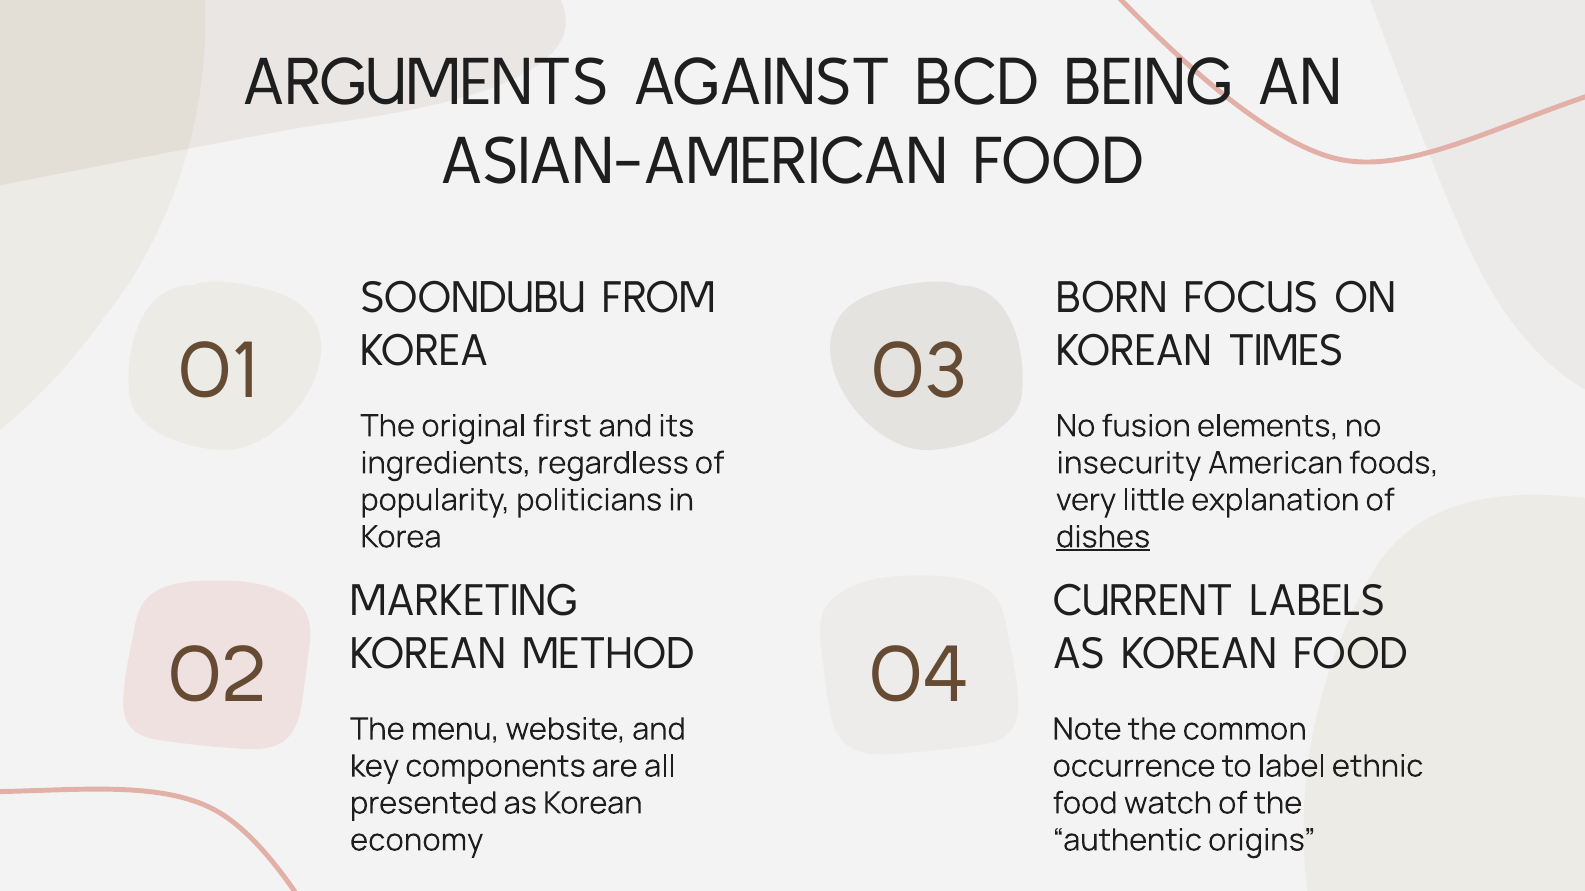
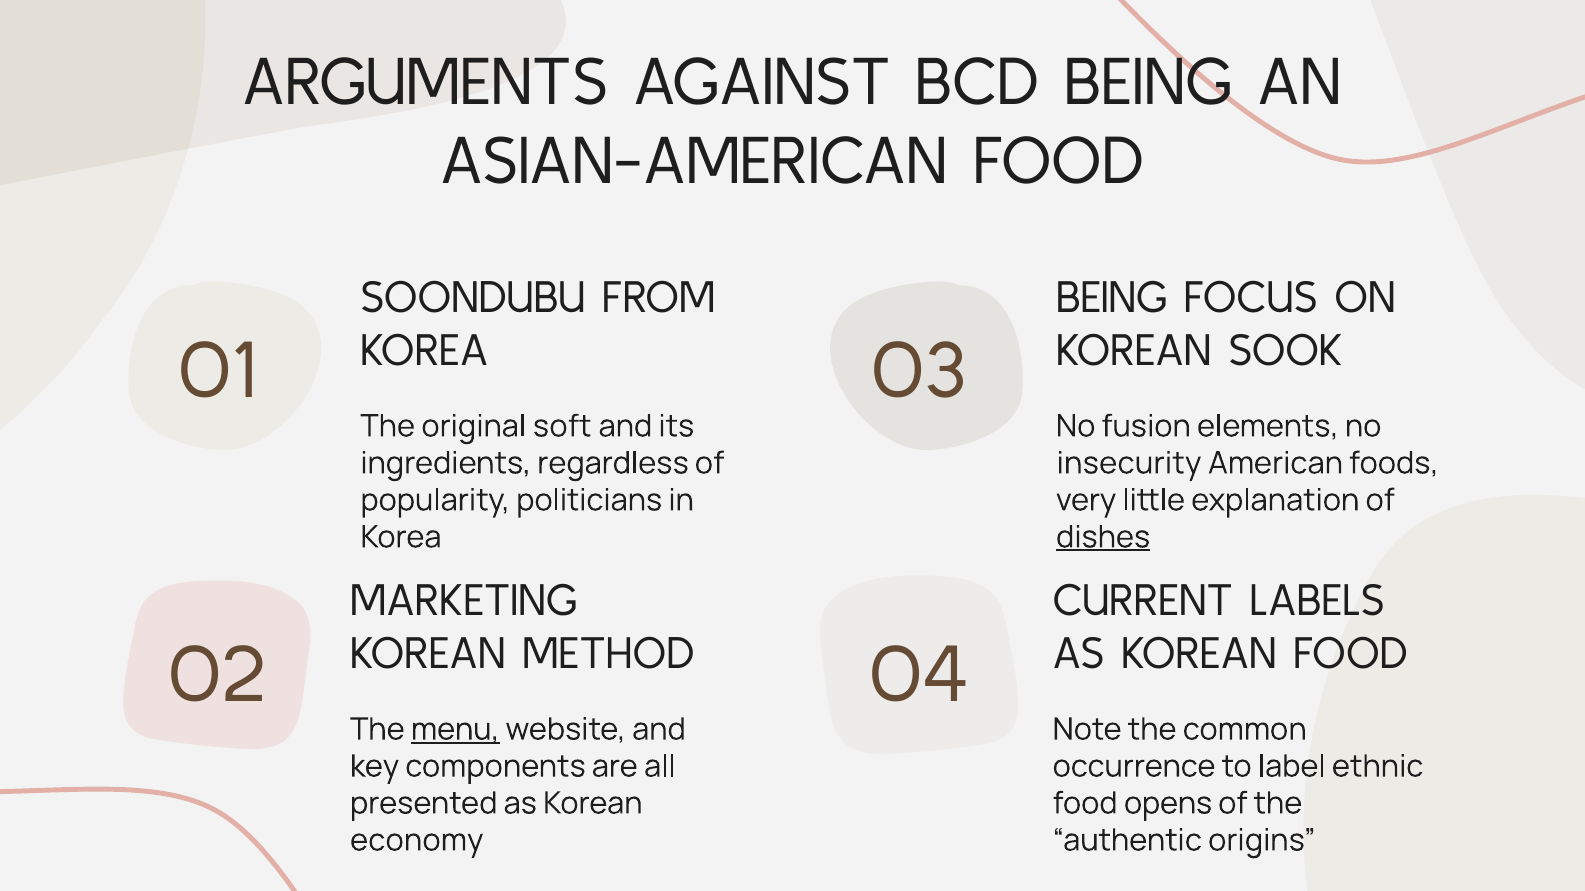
BORN: BORN -> BEING (1112, 298)
TIMES: TIMES -> SOOK (1286, 351)
first: first -> soft (562, 427)
menu underline: none -> present (455, 730)
watch: watch -> opens (1168, 804)
